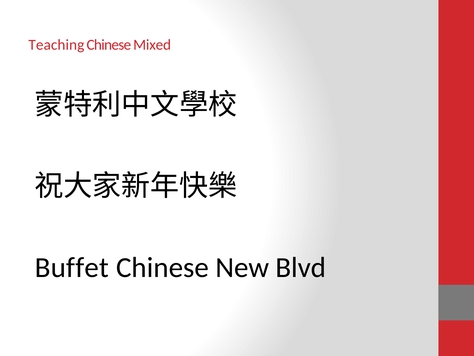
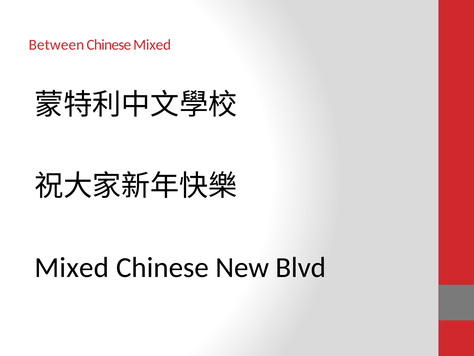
Teaching: Teaching -> Between (56, 45)
Buffet: Buffet -> Mixed (72, 267)
